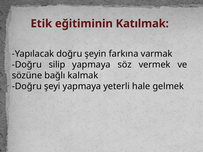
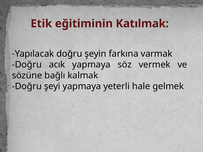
silip: silip -> acık (57, 65)
